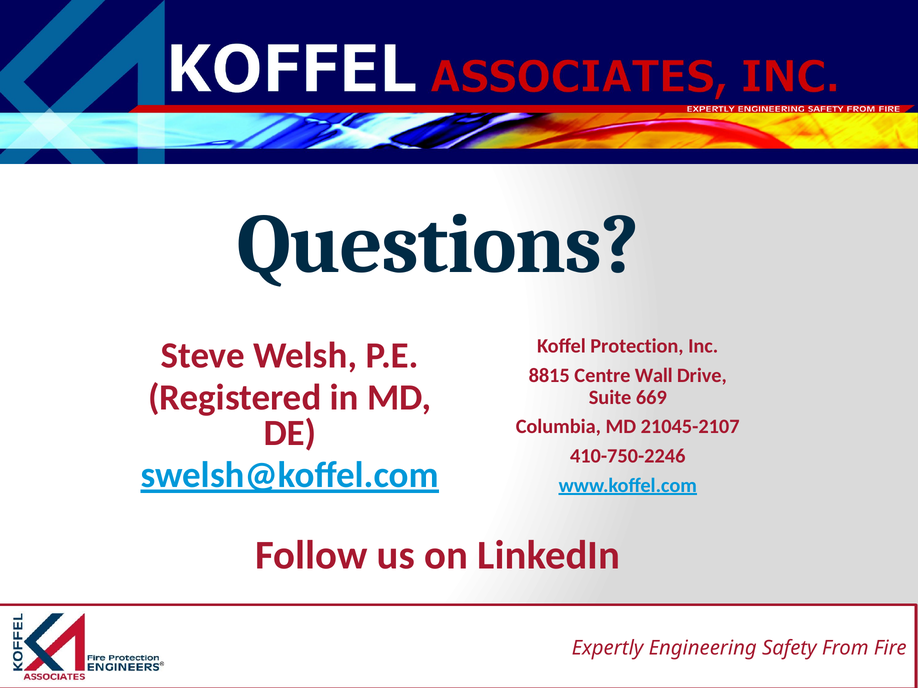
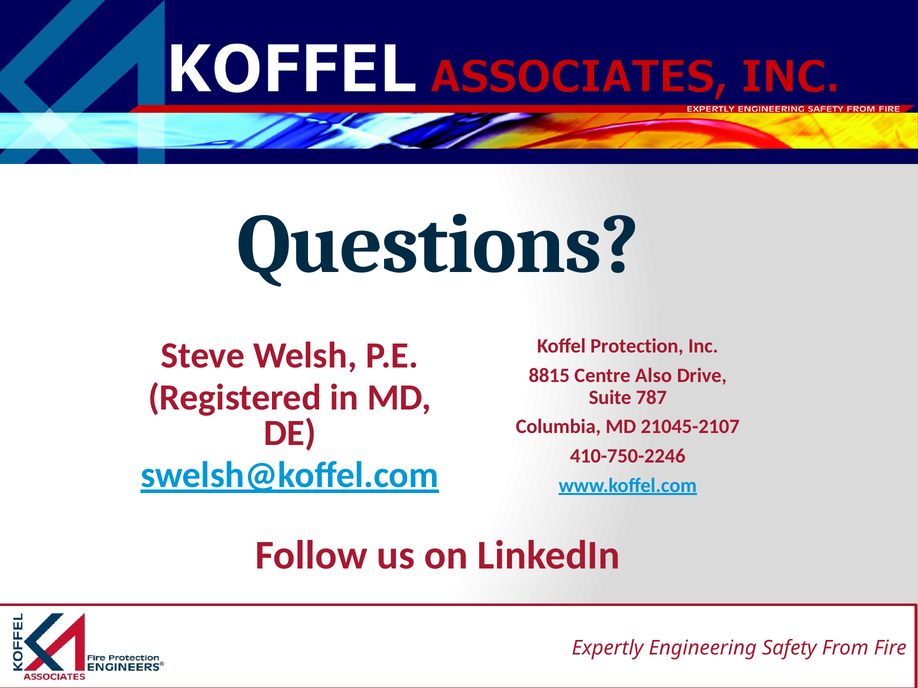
Wall: Wall -> Also (654, 376)
669: 669 -> 787 (651, 398)
